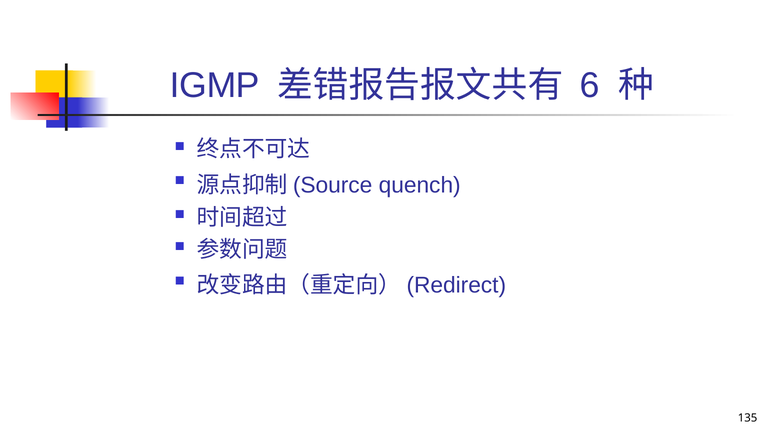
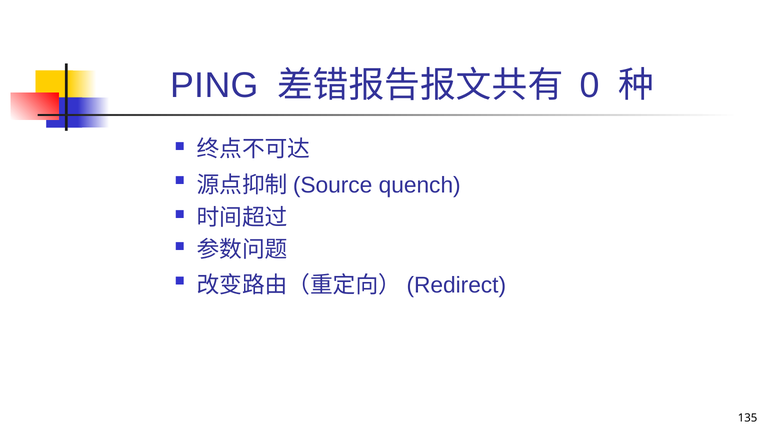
IGMP: IGMP -> PING (214, 85)
6: 6 -> 0 (590, 85)
